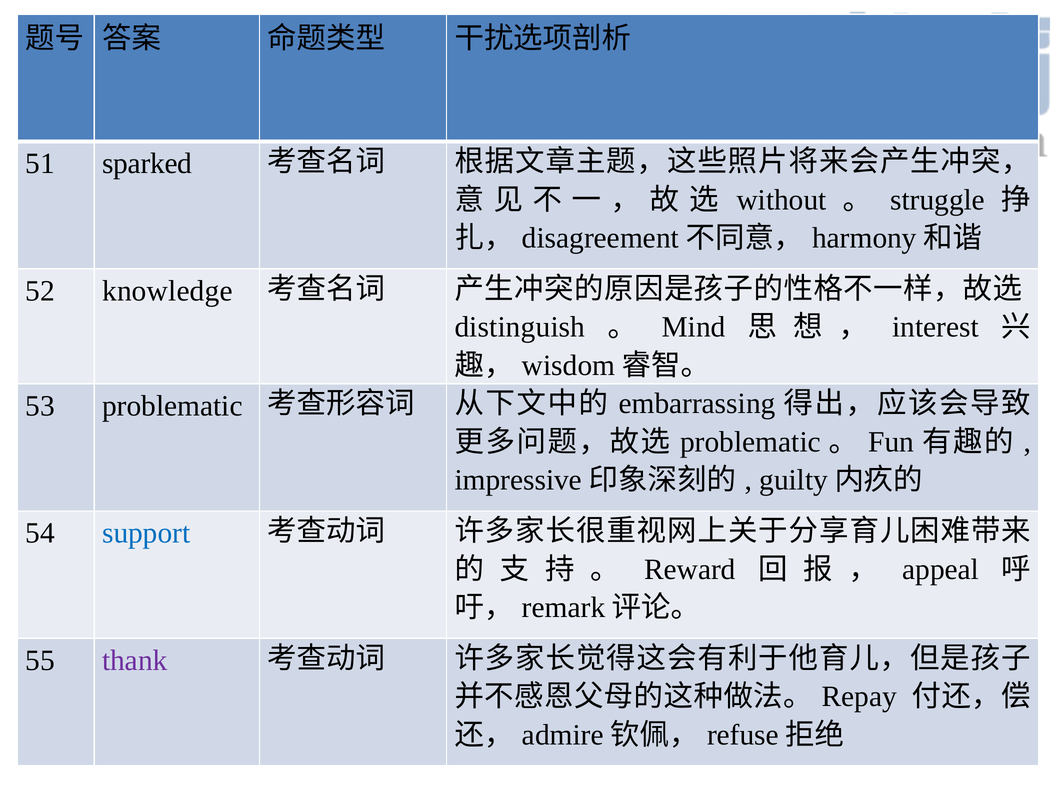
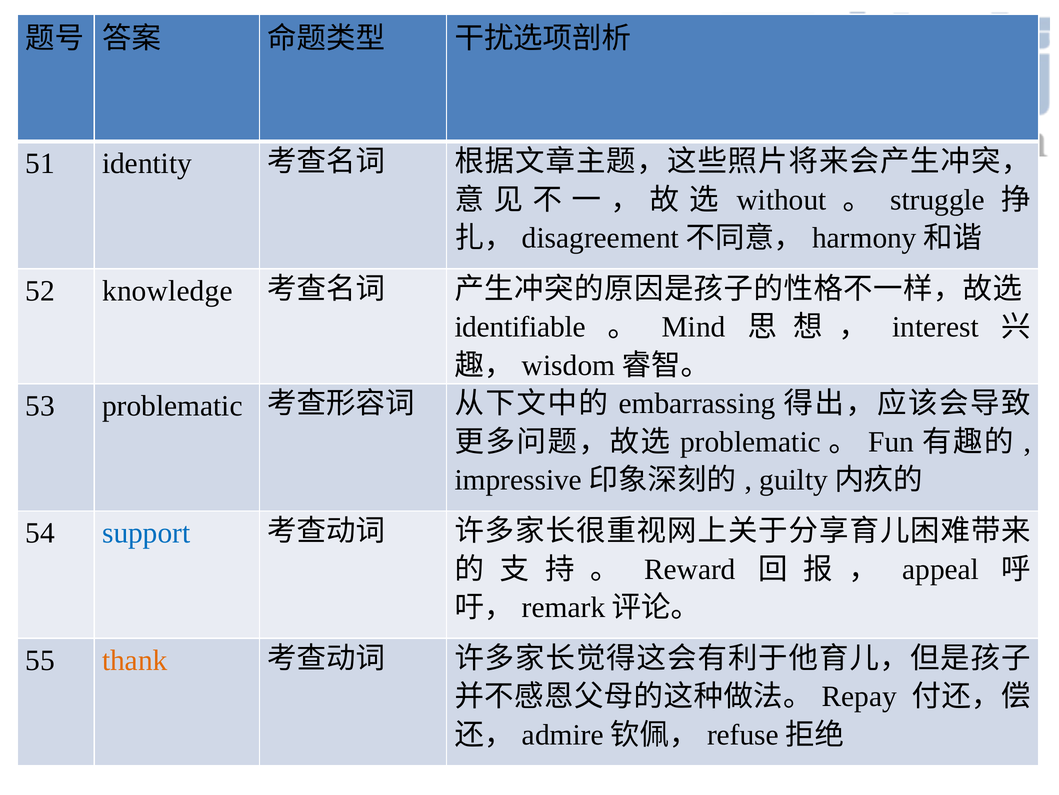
sparked: sparked -> identity (147, 164)
distinguish: distinguish -> identifiable (520, 327)
thank colour: purple -> orange (135, 660)
